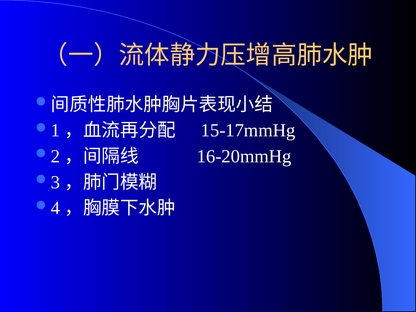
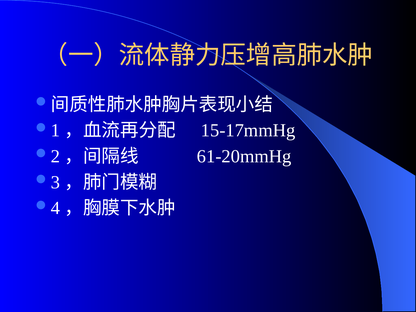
16-20mmHg: 16-20mmHg -> 61-20mmHg (244, 156)
